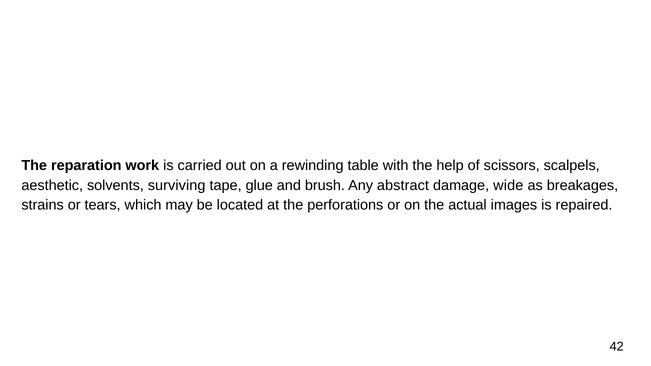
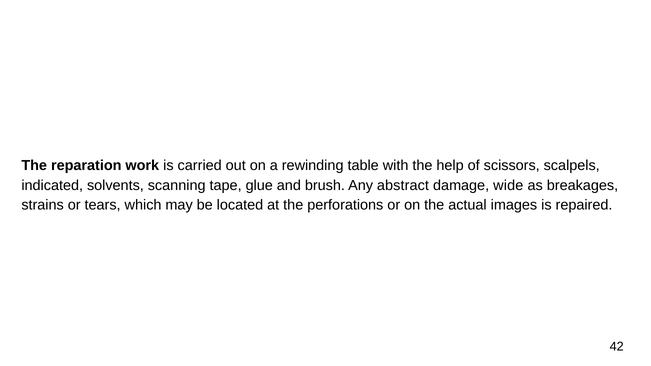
aesthetic: aesthetic -> indicated (52, 185)
surviving: surviving -> scanning (177, 185)
